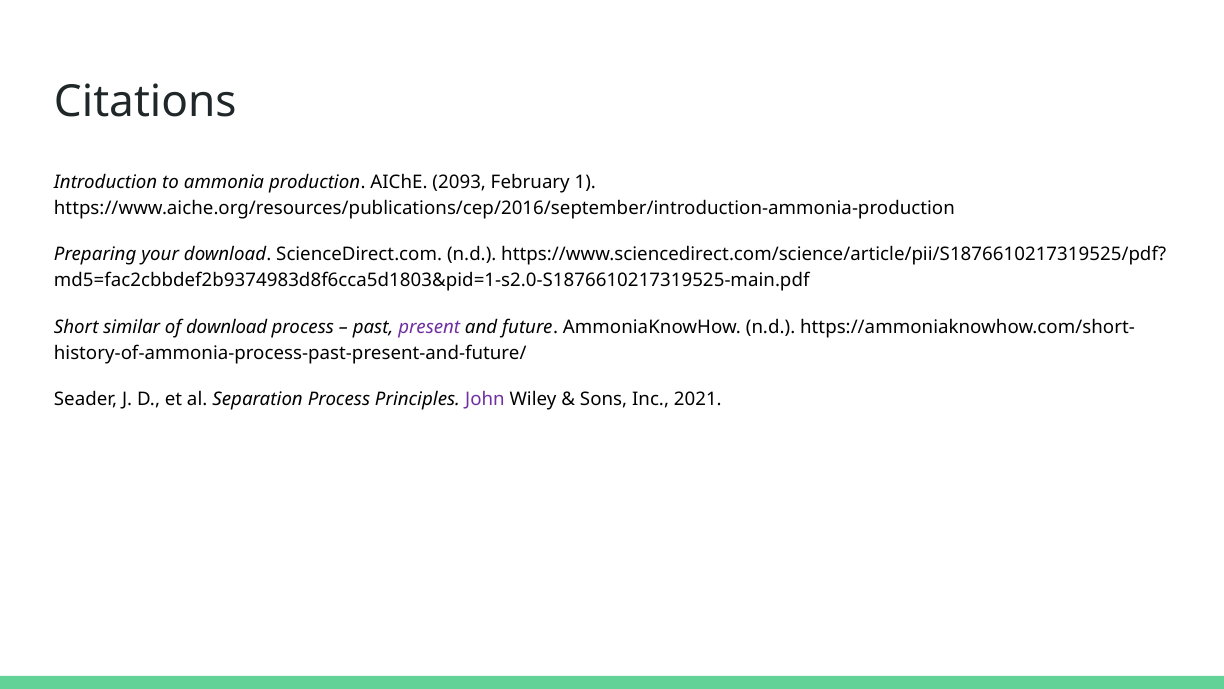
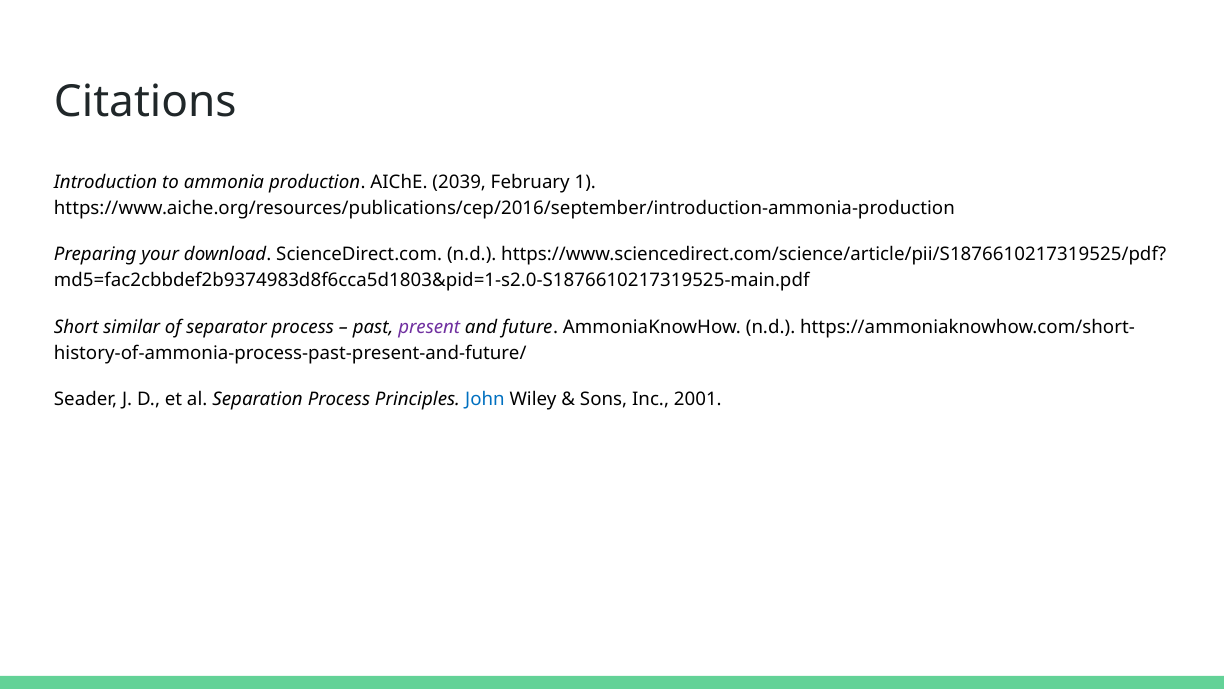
2093: 2093 -> 2039 (459, 182)
of download: download -> separator (227, 327)
John colour: purple -> blue (485, 399)
2021: 2021 -> 2001 (698, 399)
